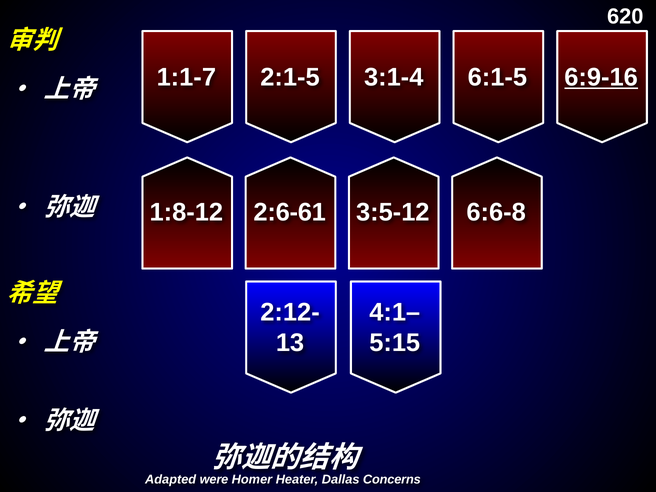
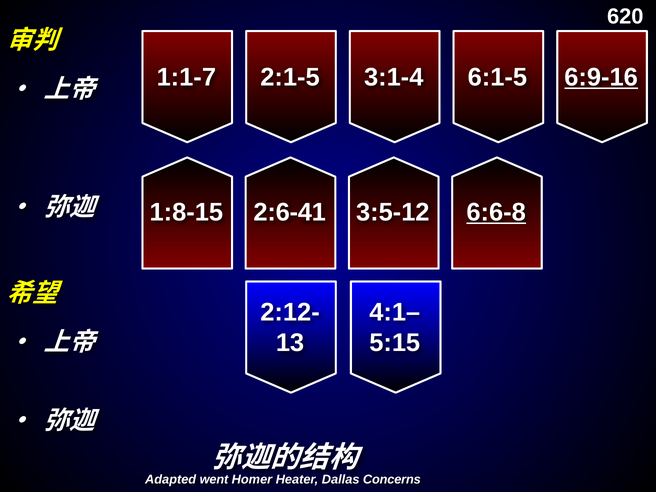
1:8-12: 1:8-12 -> 1:8-15 (186, 212)
2:6-61: 2:6-61 -> 2:6-41 (290, 212)
6:6-8 underline: none -> present (496, 212)
were: were -> went (214, 479)
